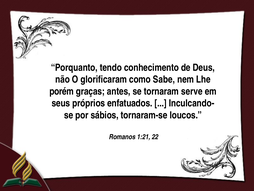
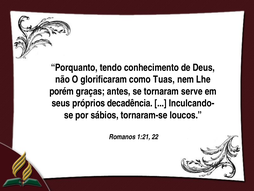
Sabe: Sabe -> Tuas (164, 79)
enfatuados: enfatuados -> decadência (130, 103)
